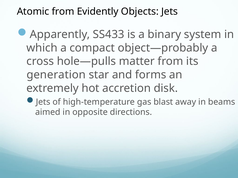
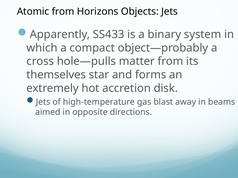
Evidently: Evidently -> Horizons (98, 12)
generation: generation -> themselves (56, 75)
